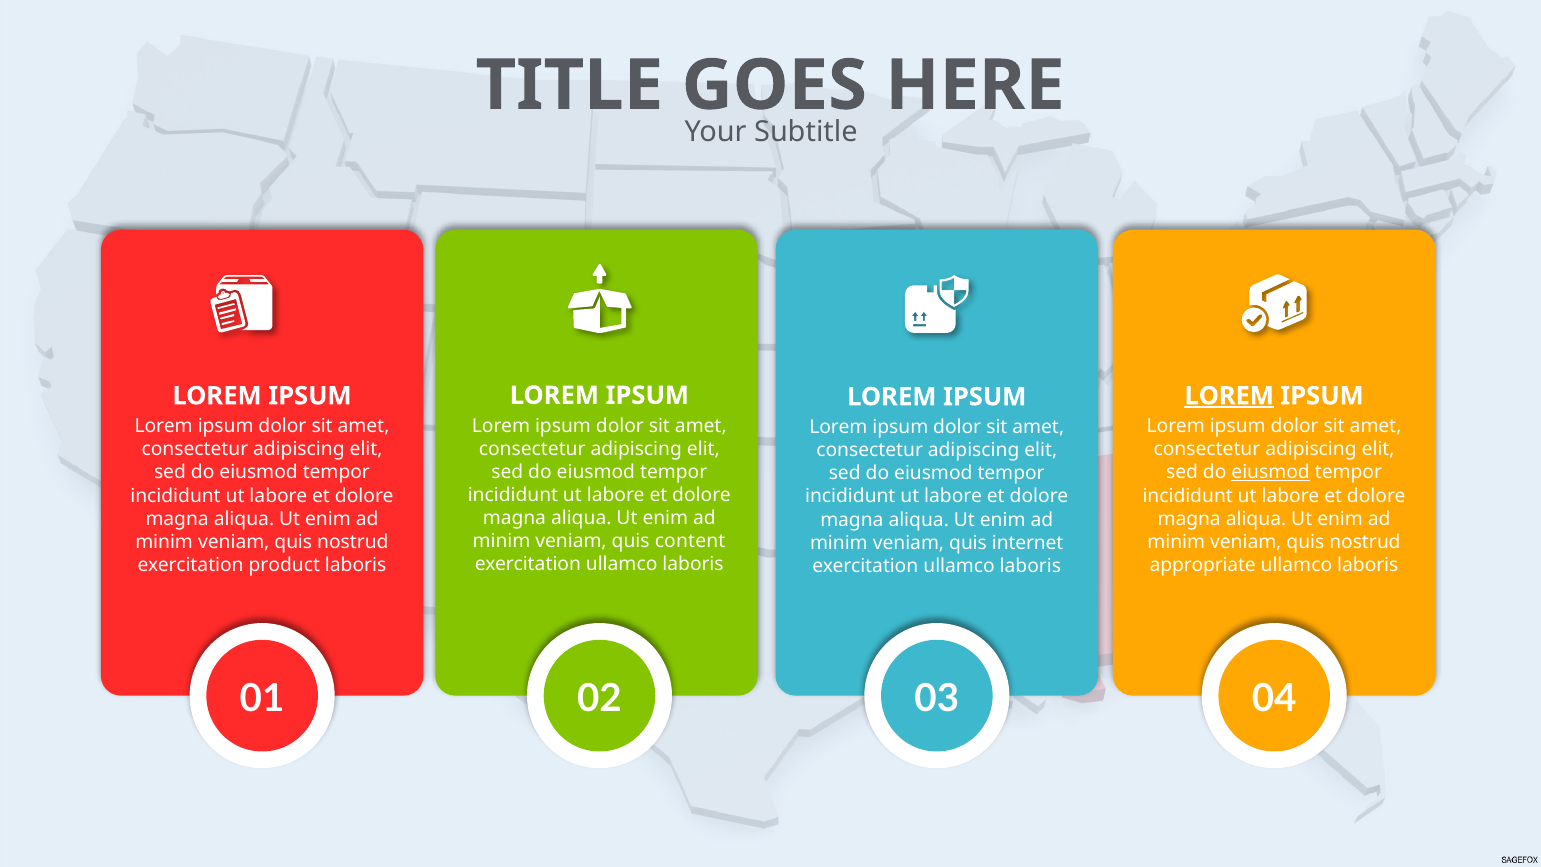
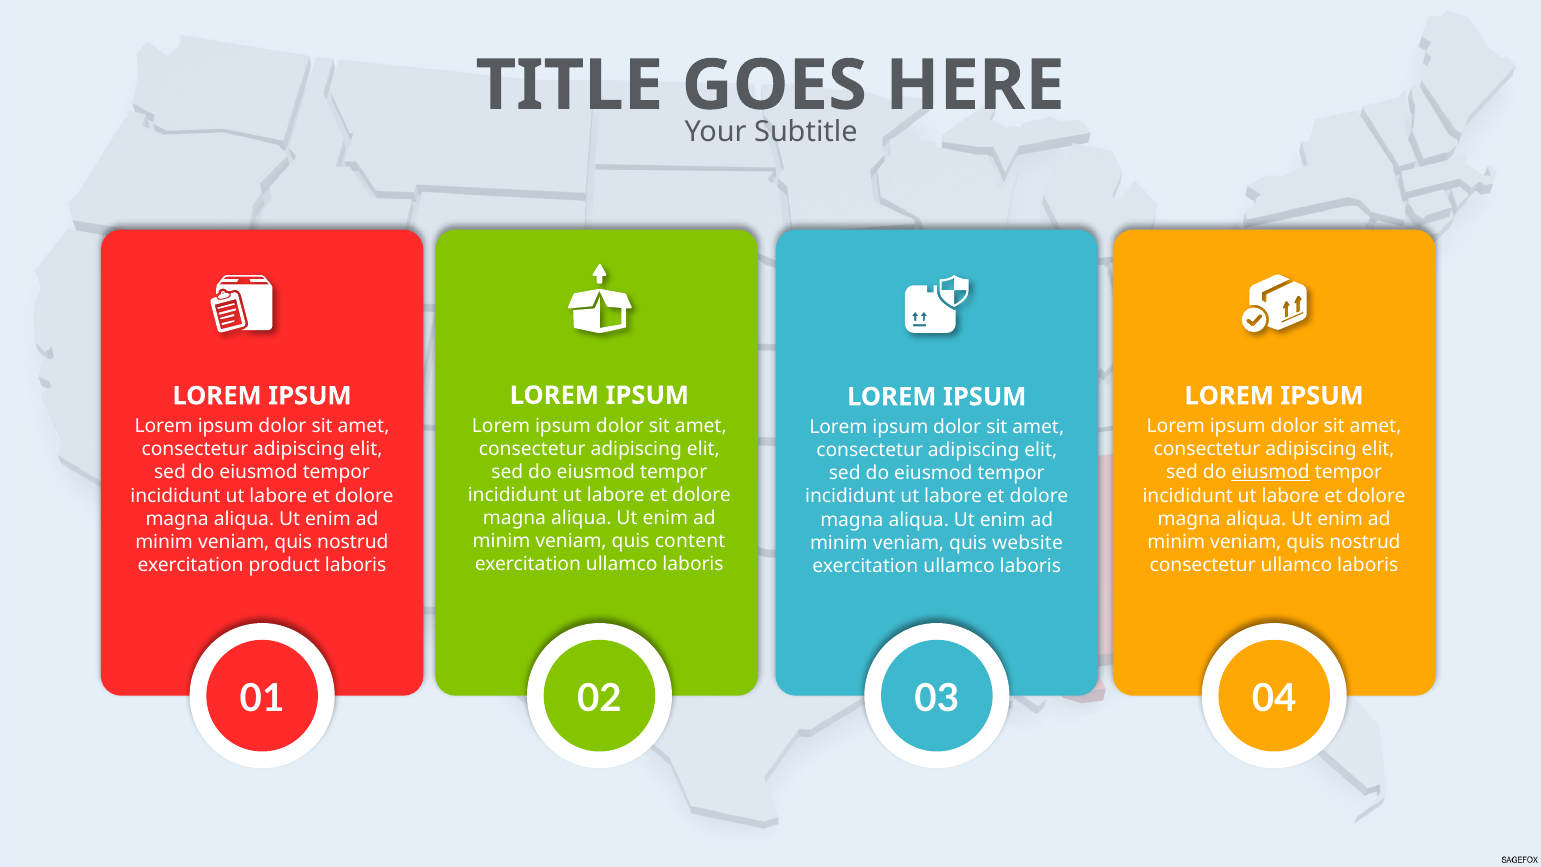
LOREM underline: present -> none (1229, 396)
internet: internet -> website (1027, 543)
appropriate: appropriate -> consectetur (1203, 565)
